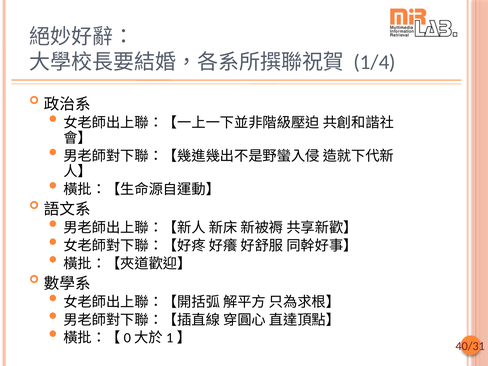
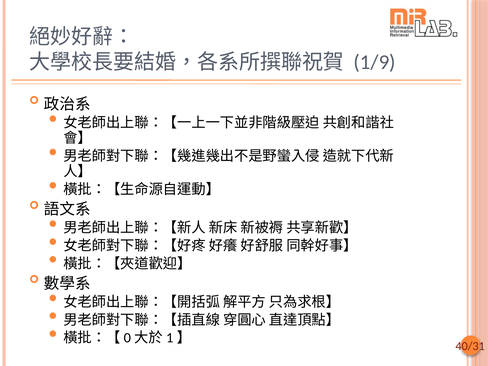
1/4: 1/4 -> 1/9 (375, 62)
